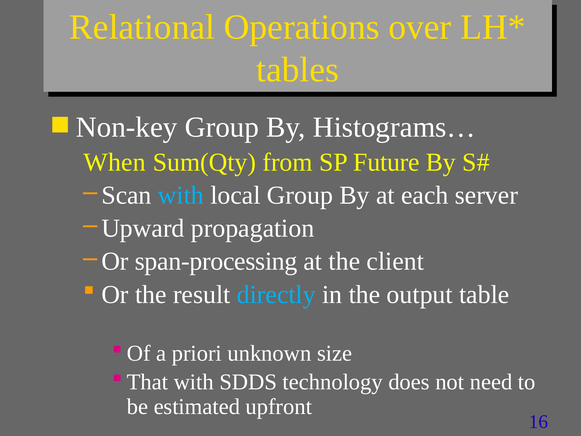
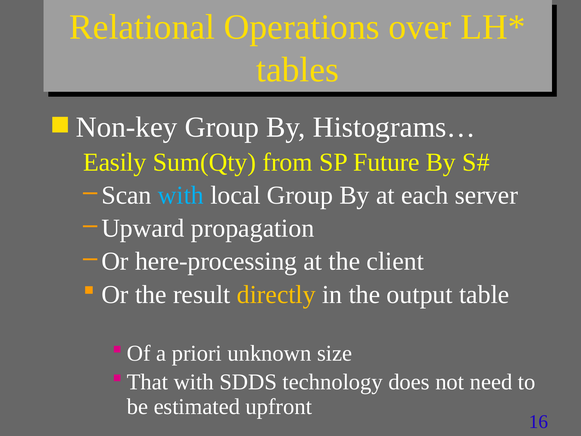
When: When -> Easily (115, 162)
span-processing: span-processing -> here-processing (216, 261)
directly colour: light blue -> yellow (276, 294)
